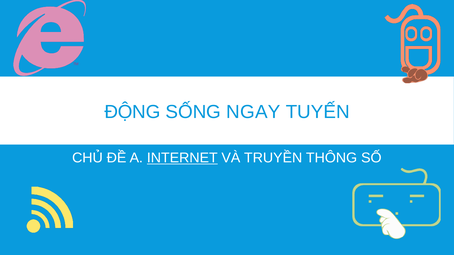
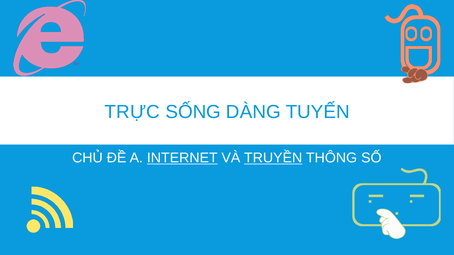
ĐỘNG: ĐỘNG -> TRỰC (132, 112)
NGAY: NGAY -> DÀNG (253, 112)
TRUYỀN underline: none -> present (273, 158)
